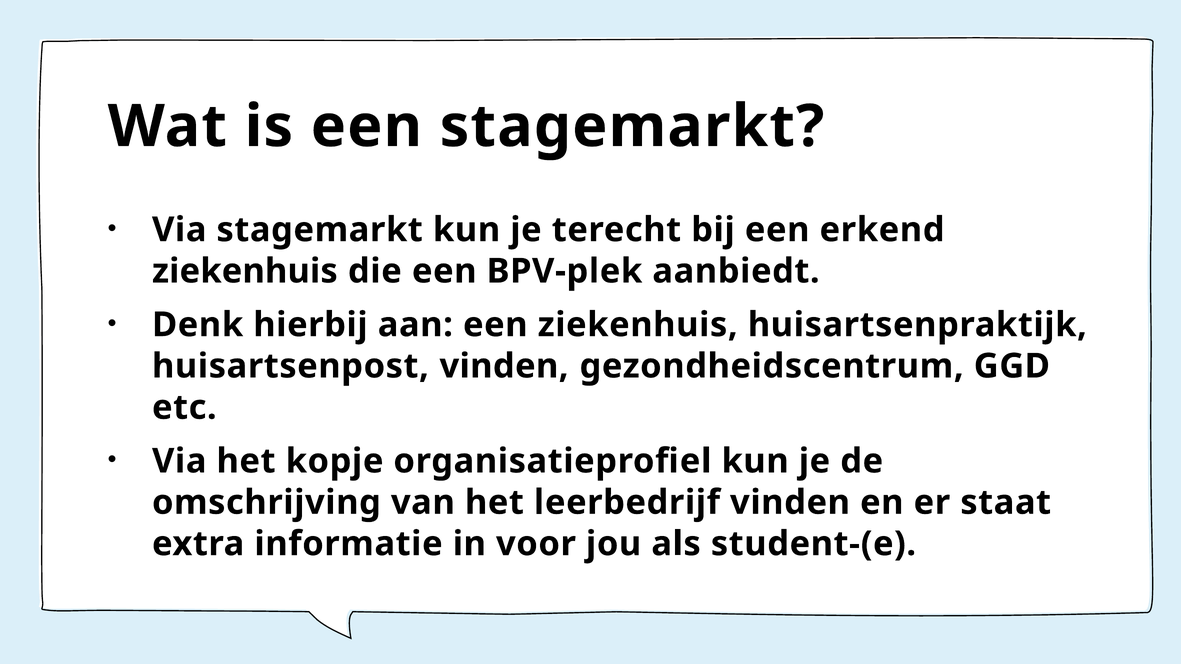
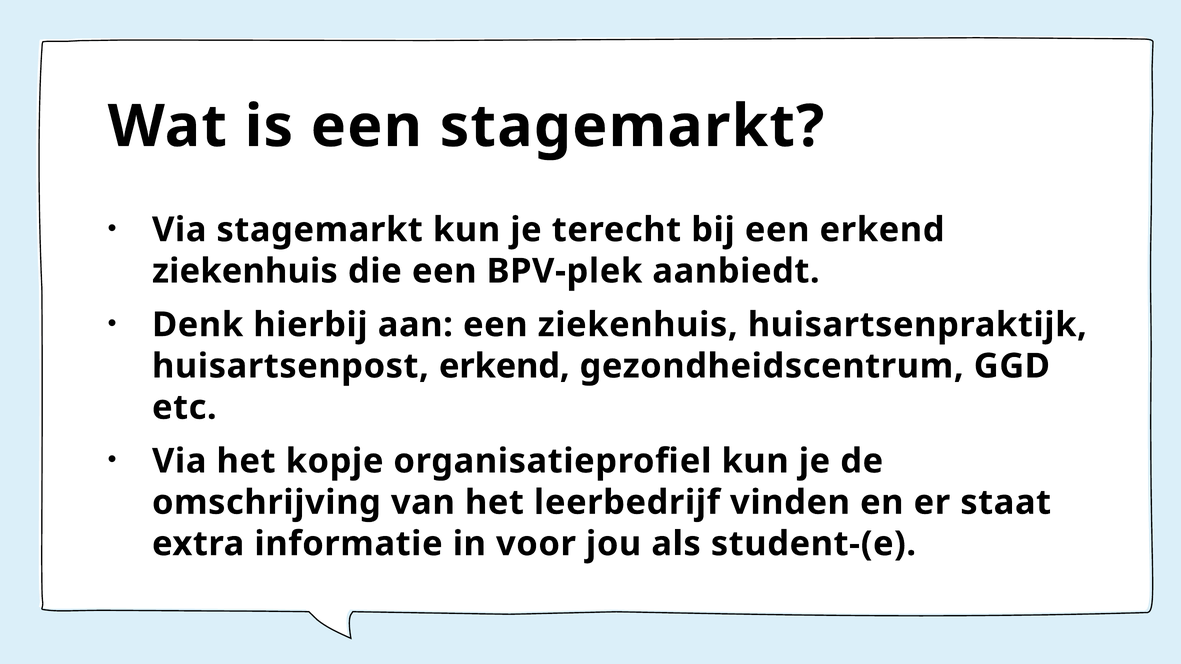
huisartsenpost vinden: vinden -> erkend (504, 366)
